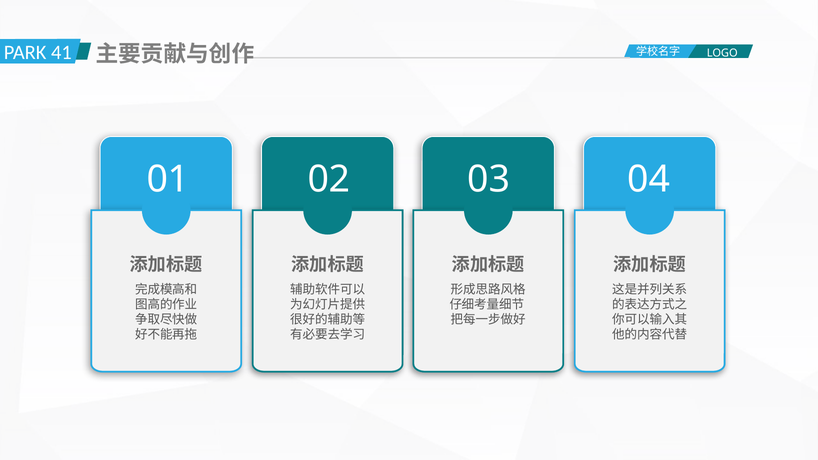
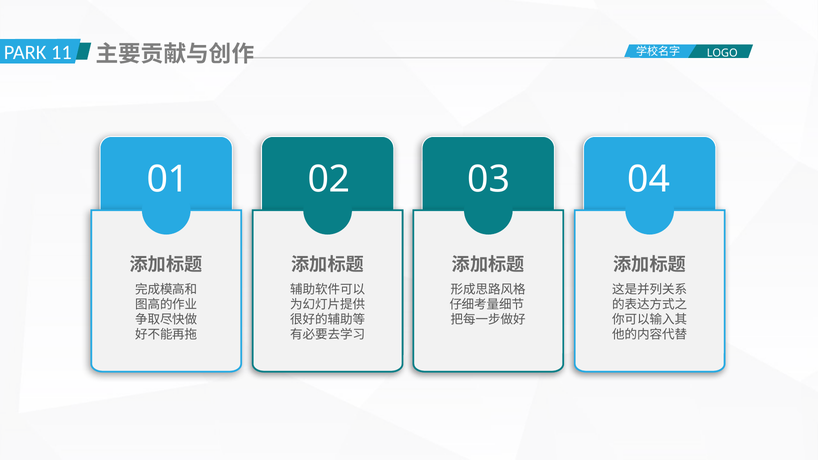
41: 41 -> 11 (61, 52)
